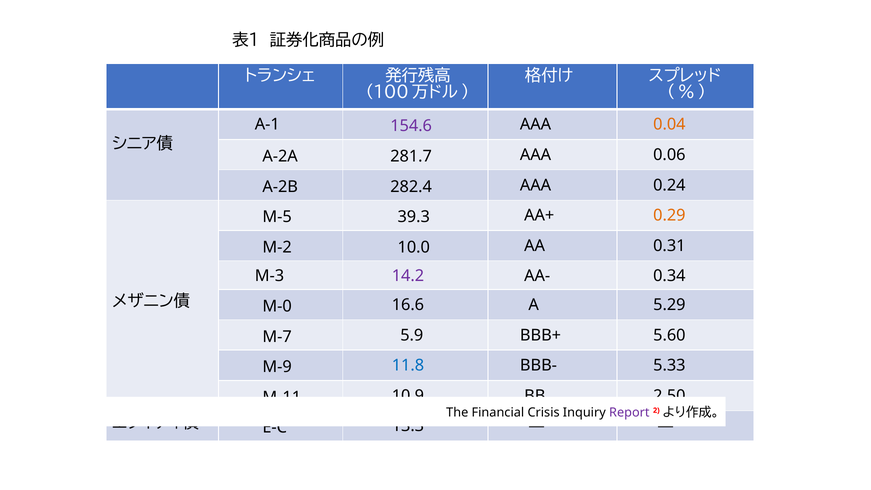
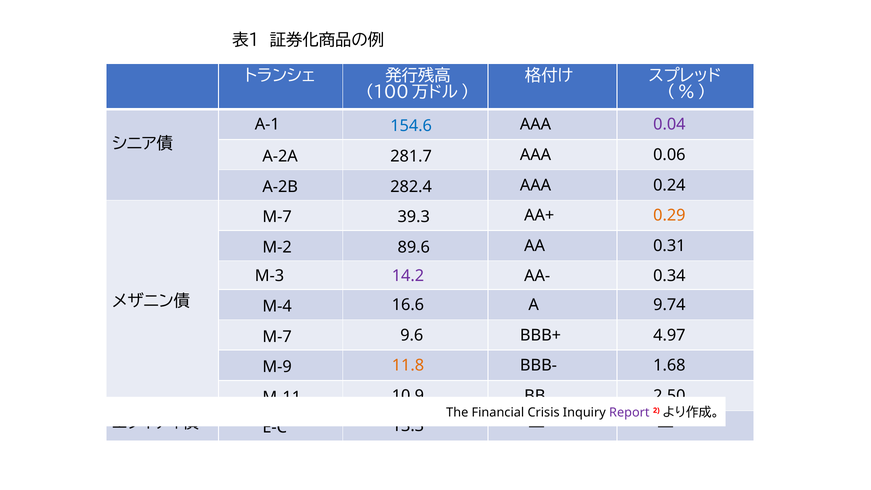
154.6 colour: purple -> blue (411, 126)
0.04 colour: orange -> purple (669, 125)
M-5: M-5 -> M-7 (277, 217)
10.0: 10.0 -> 89.6 (414, 247)
M-0: M-0 -> M-4 (277, 306)
5.29: 5.29 -> 9.74 (669, 305)
5.9: 5.9 -> 9.6 (412, 335)
5.60: 5.60 -> 4.97 (669, 335)
11.8 colour: blue -> orange (408, 365)
5.33: 5.33 -> 1.68 (669, 365)
